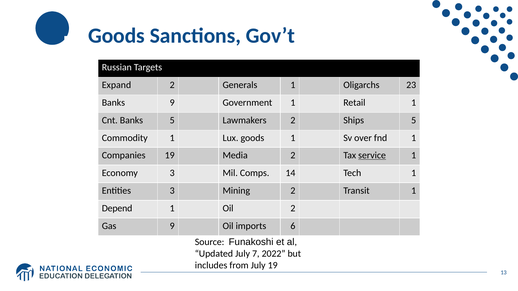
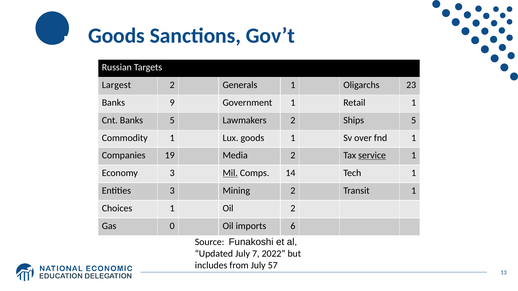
Expand: Expand -> Largest (116, 85)
Mil underline: none -> present (230, 173)
Depend: Depend -> Choices (117, 209)
Gas 9: 9 -> 0 (172, 226)
July 19: 19 -> 57 (273, 266)
